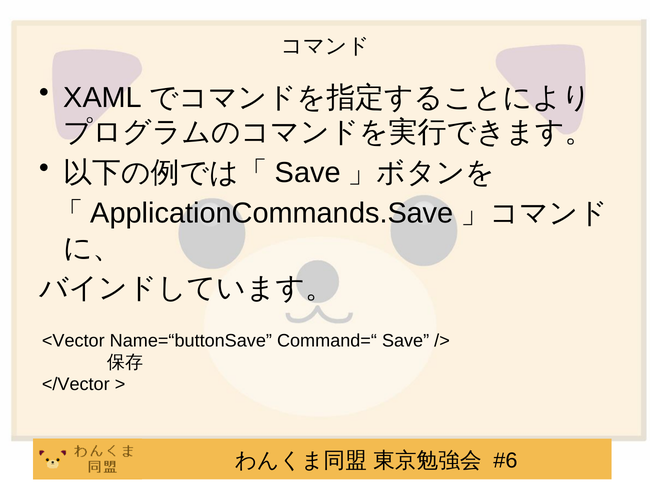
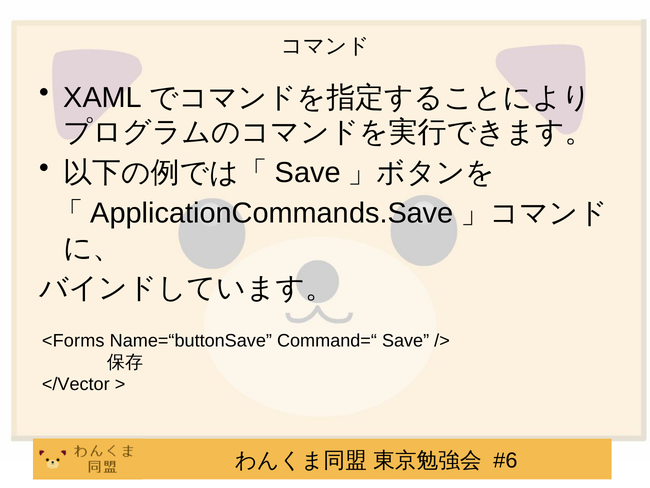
<Vector: <Vector -> <Forms (73, 340)
